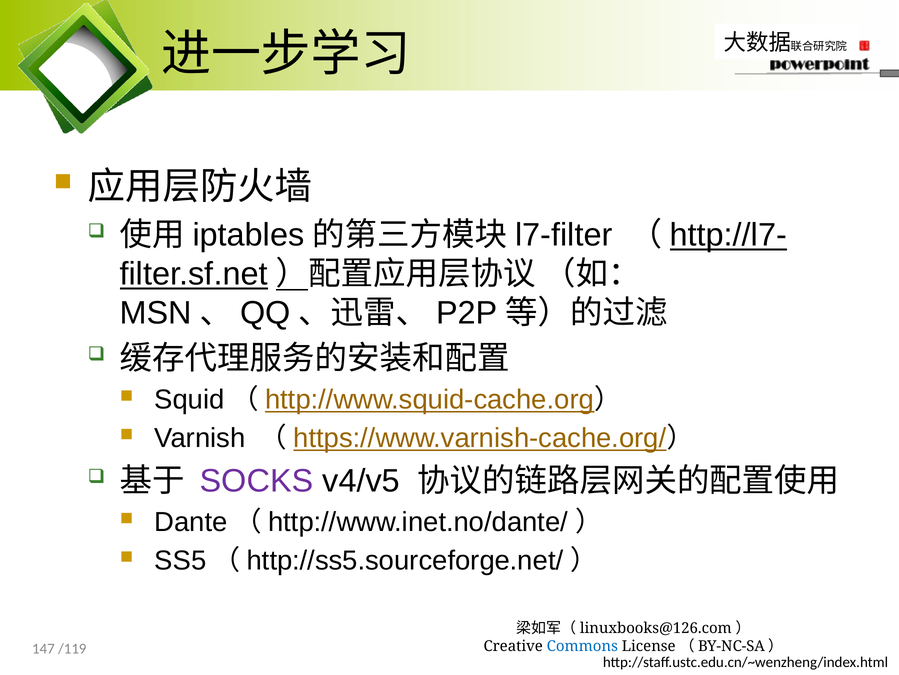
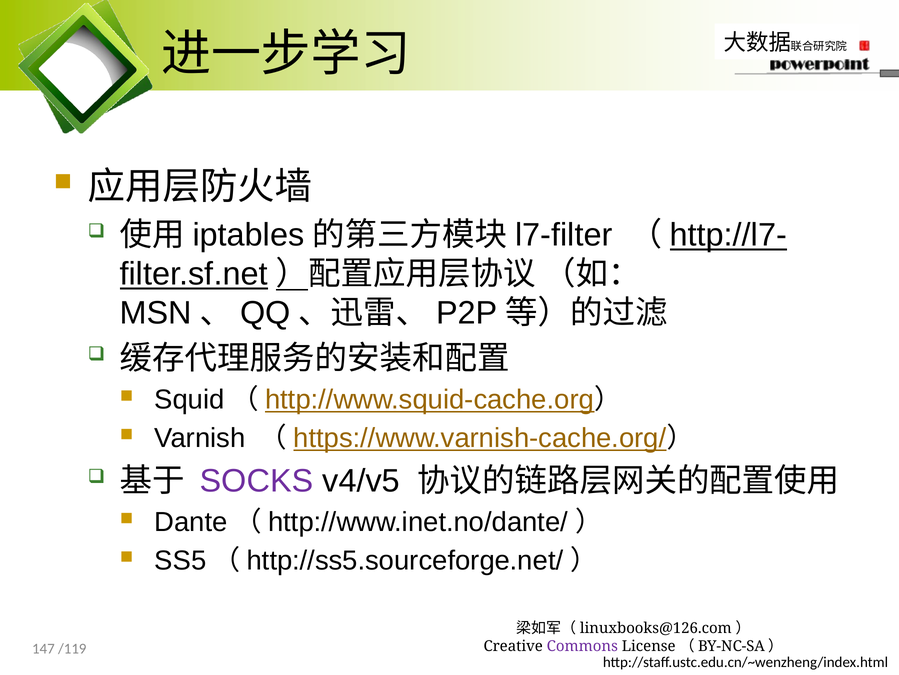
Commons colour: blue -> purple (582, 646)
